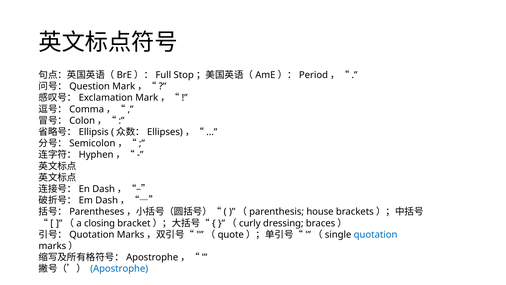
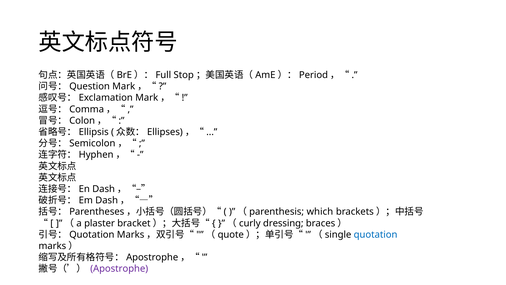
house: house -> which (320, 212)
closing: closing -> plaster (100, 223)
Apostrophe colour: blue -> purple (119, 268)
